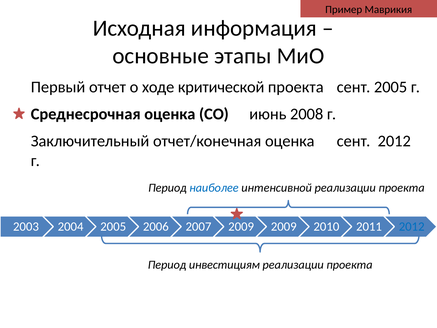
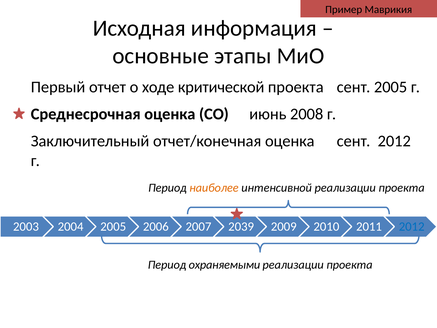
наиболее colour: blue -> orange (214, 188)
2009: 2009 -> 2039 (241, 226)
инвестициям: инвестициям -> охраняемыми (224, 265)
